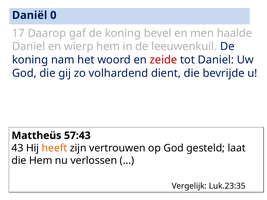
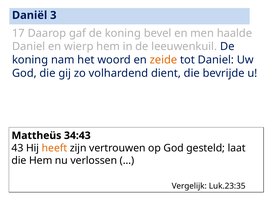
0: 0 -> 3 (53, 15)
zeide colour: red -> orange (163, 60)
57:43: 57:43 -> 34:43 (77, 136)
